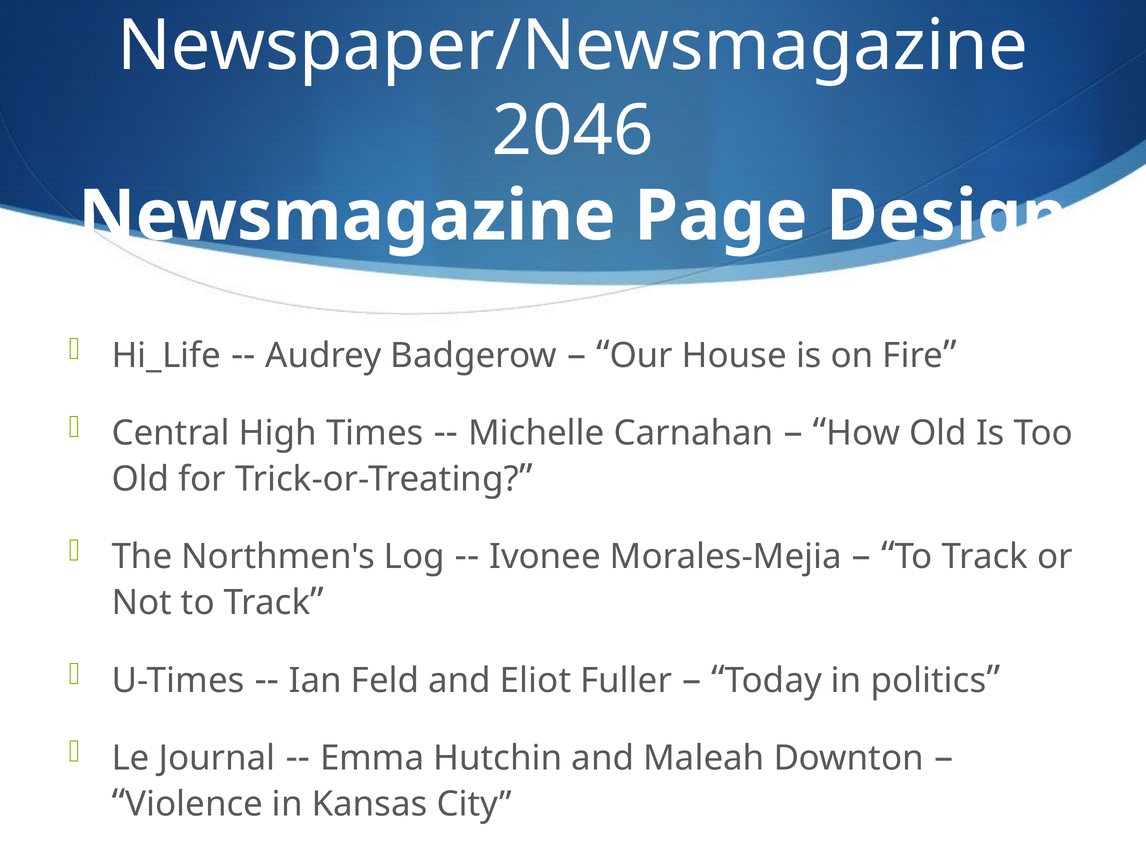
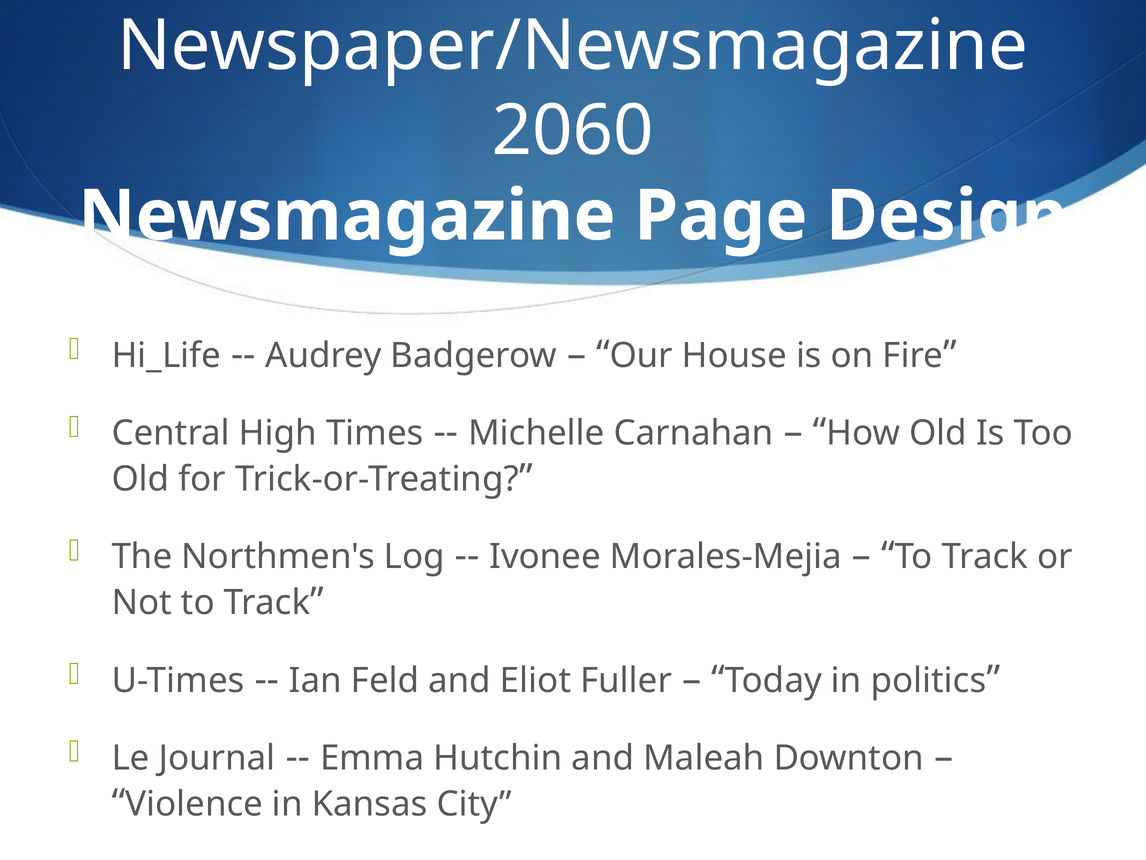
2046: 2046 -> 2060 (573, 131)
